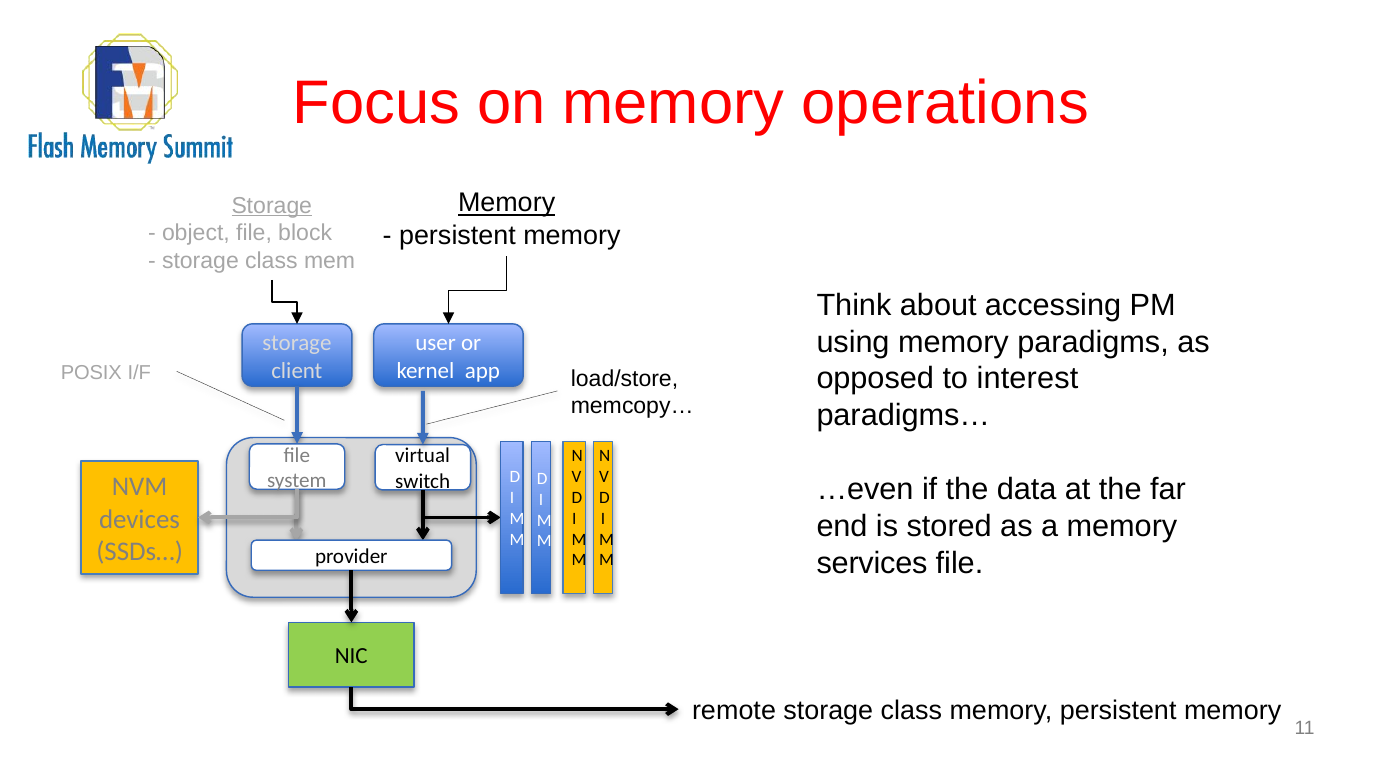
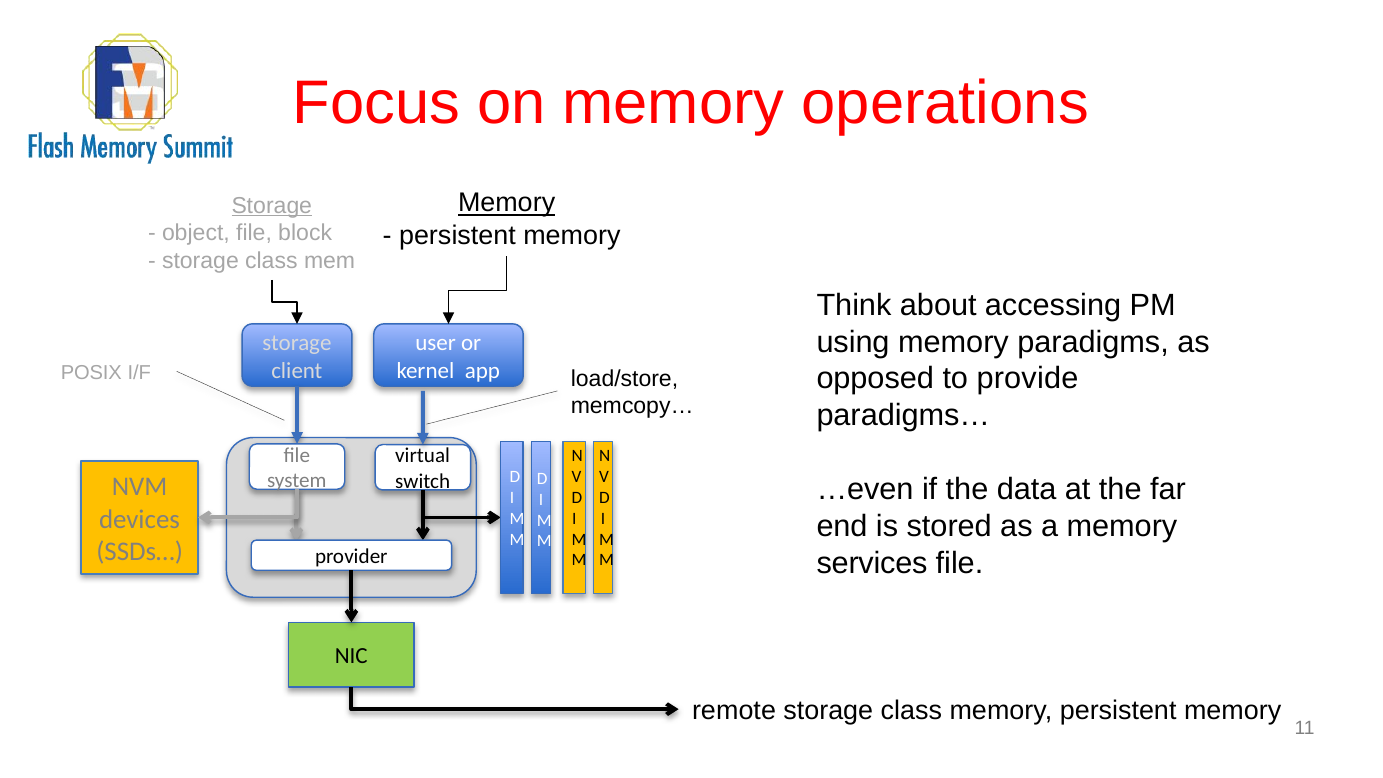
interest: interest -> provide (1027, 379)
